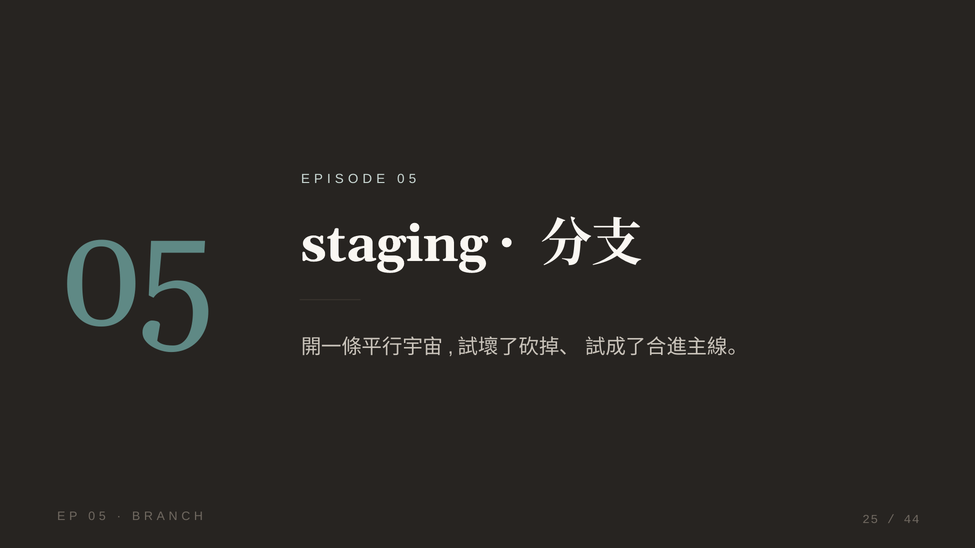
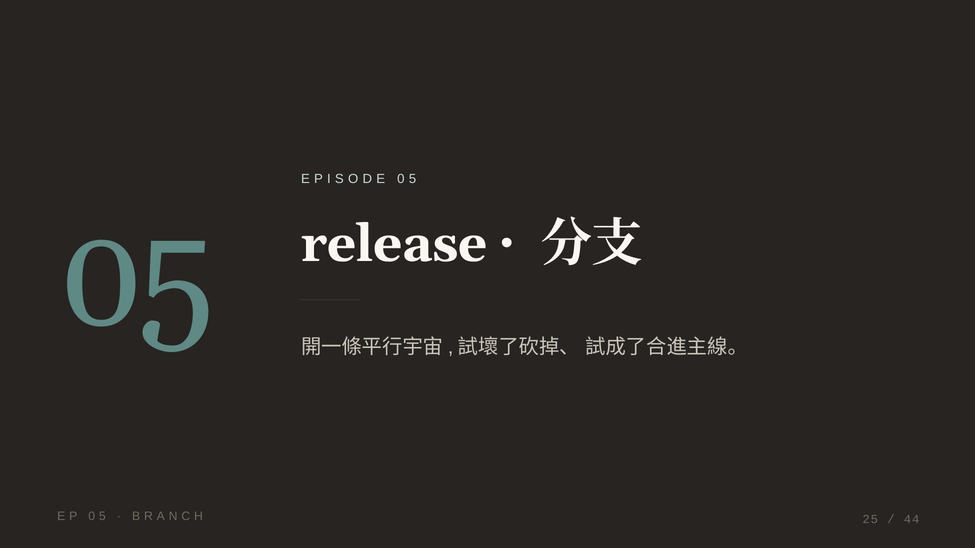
staging: staging -> release (394, 244)
